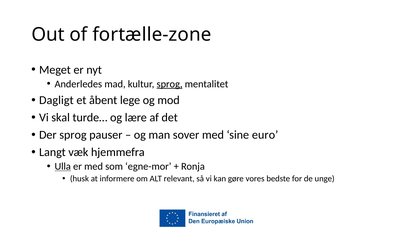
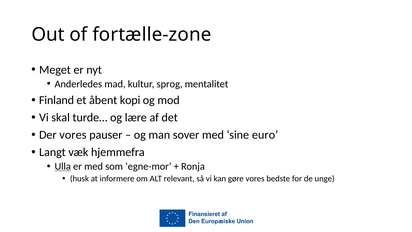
sprog underline: present -> none (170, 84)
Dagligt: Dagligt -> Finland (57, 100)
lege: lege -> kopi (130, 100)
Der sprog: sprog -> vores (73, 135)
